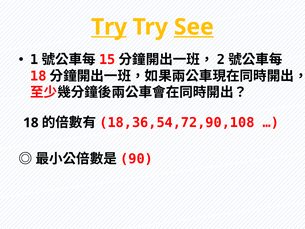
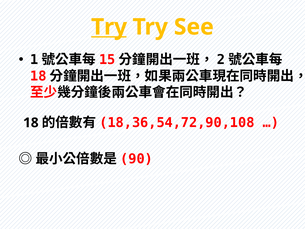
See underline: present -> none (194, 27)
